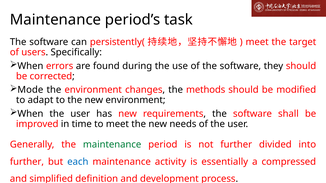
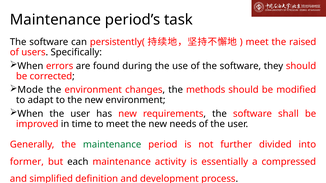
target: target -> raised (303, 42)
further: further -> former (27, 162)
each colour: blue -> black (78, 162)
